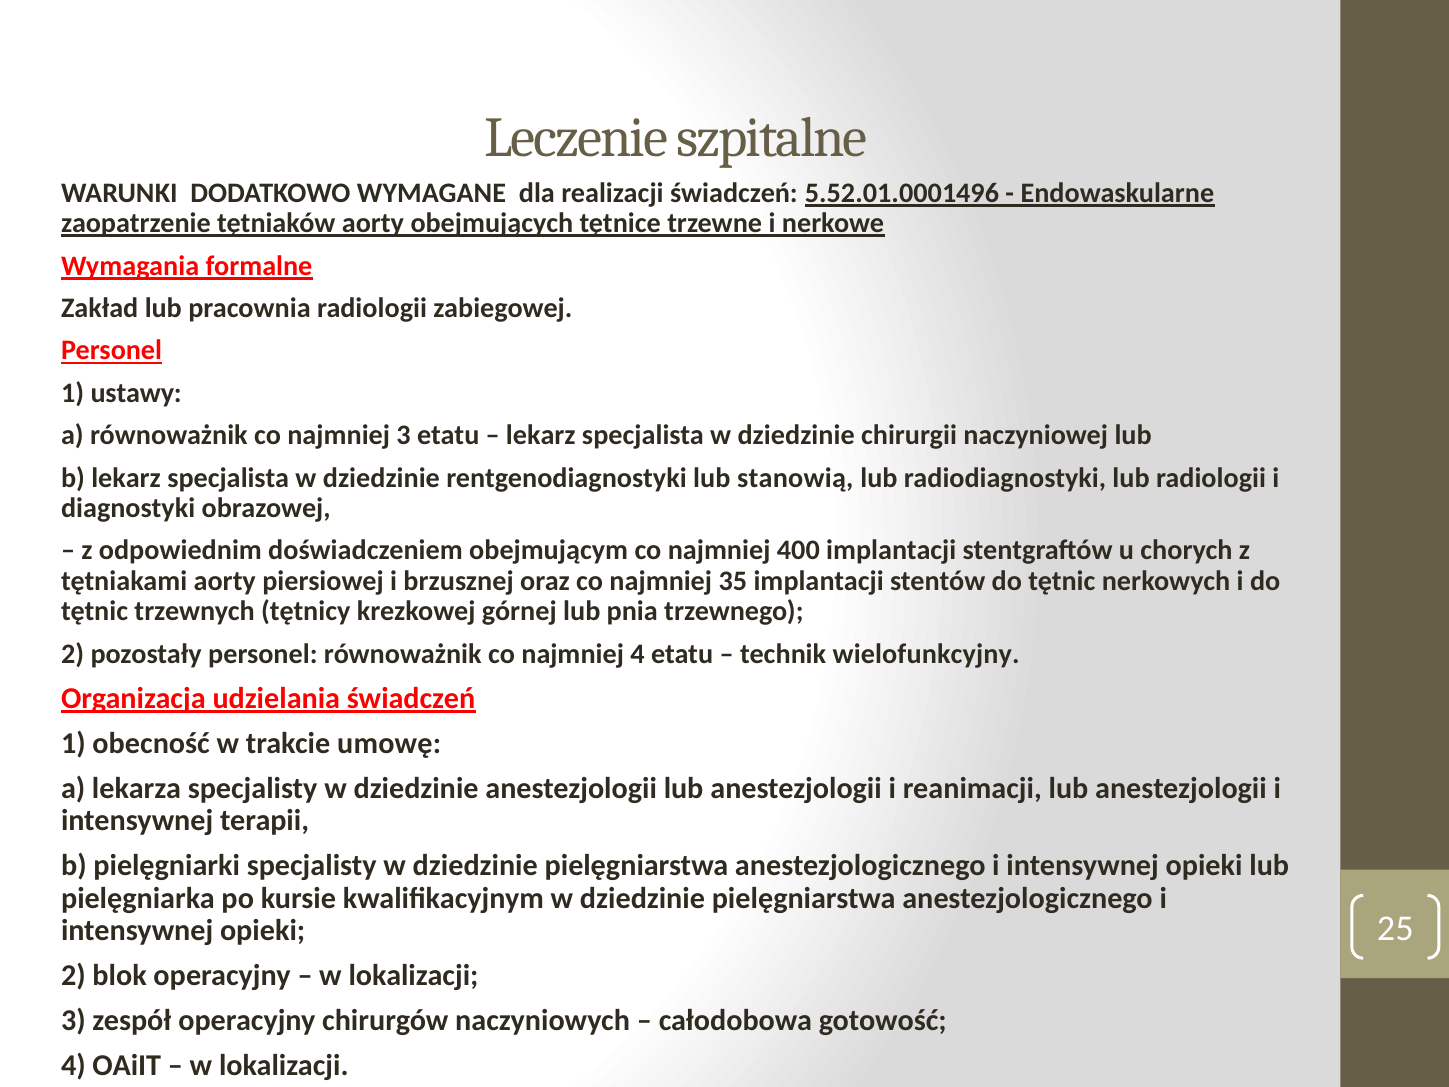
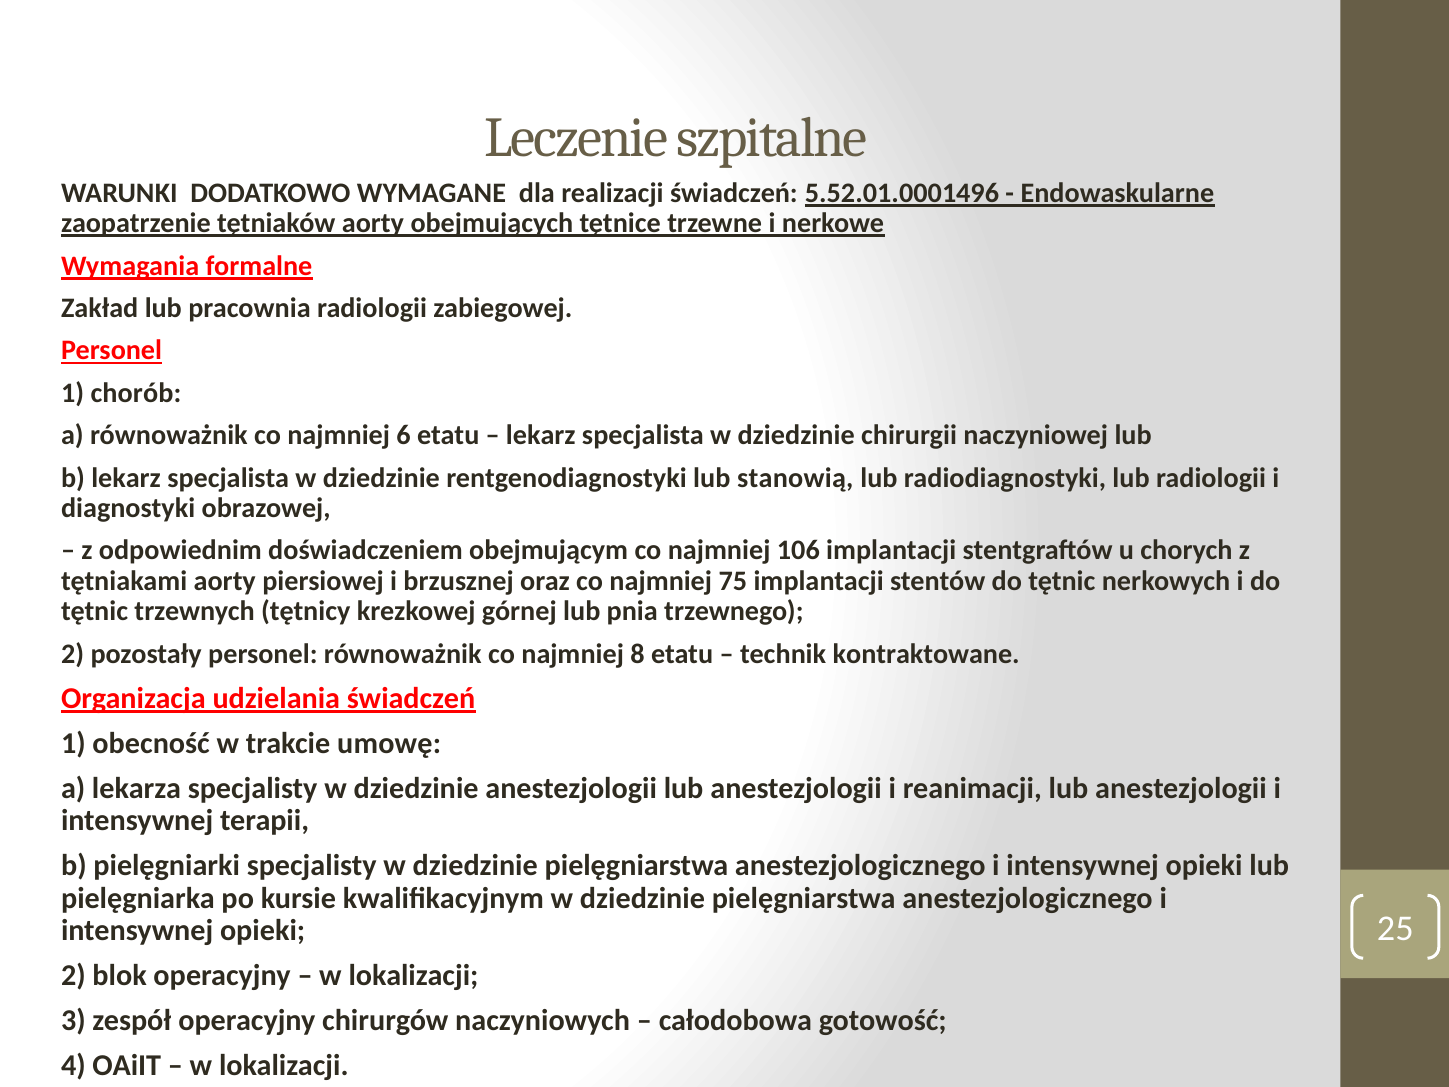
ustawy: ustawy -> chorób (136, 393)
najmniej 3: 3 -> 6 (404, 435)
400: 400 -> 106 (798, 551)
35: 35 -> 75 (733, 581)
najmniej 4: 4 -> 8 (637, 654)
wielofunkcyjny: wielofunkcyjny -> kontraktowane (926, 654)
